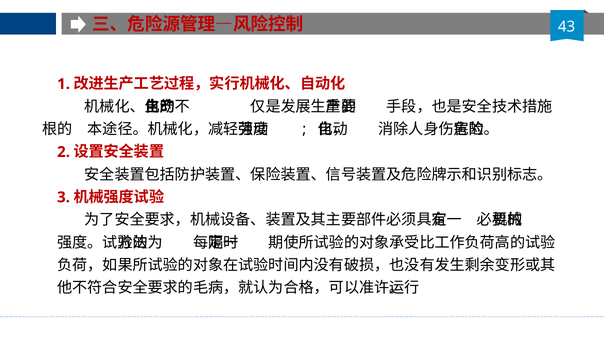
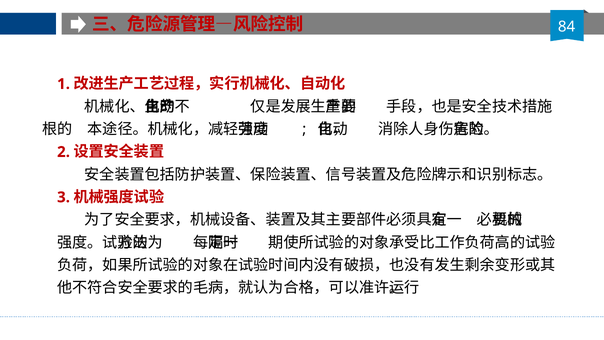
43: 43 -> 84 (567, 27)
